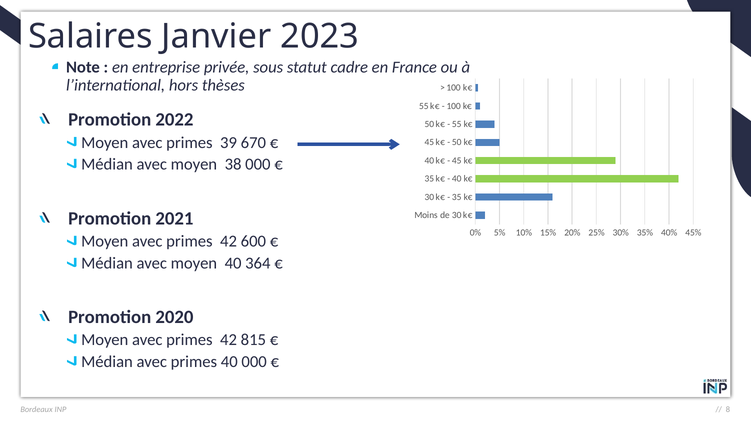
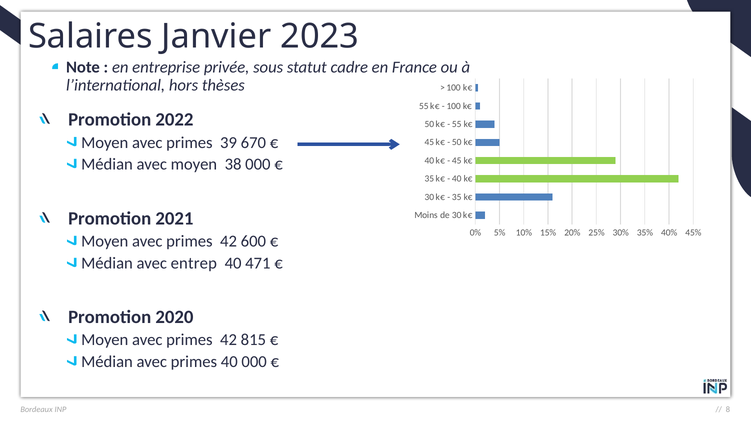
moyen: moyen -> entrep (194, 264)
364: 364 -> 471 (258, 264)
